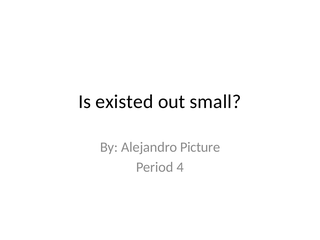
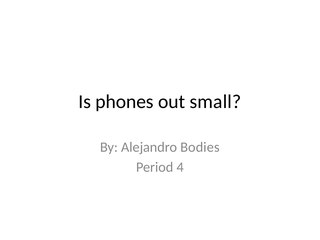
existed: existed -> phones (124, 102)
Picture: Picture -> Bodies (200, 147)
